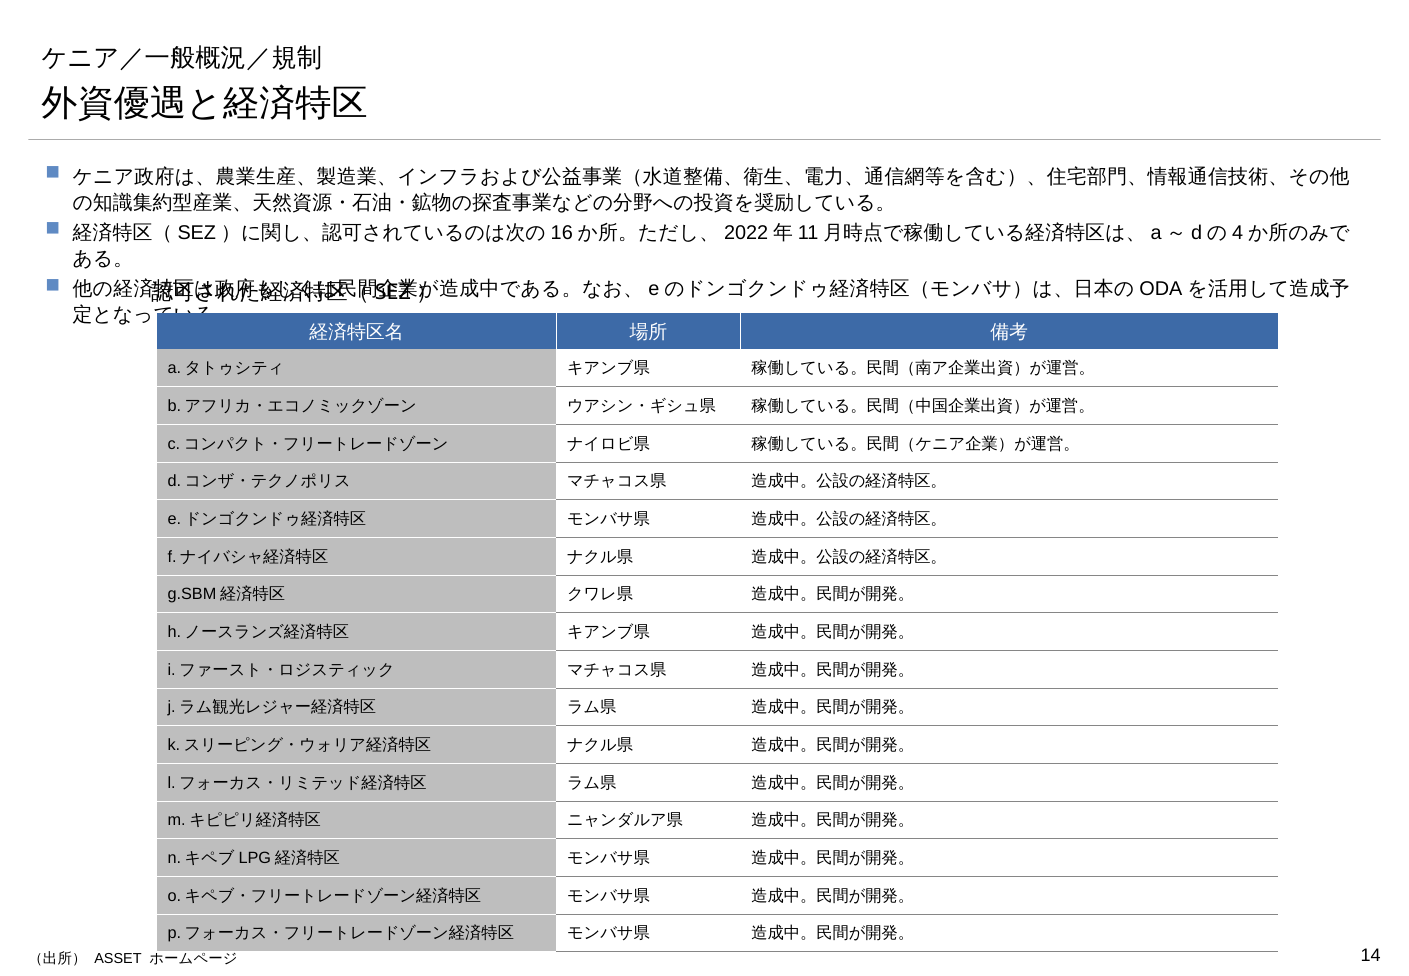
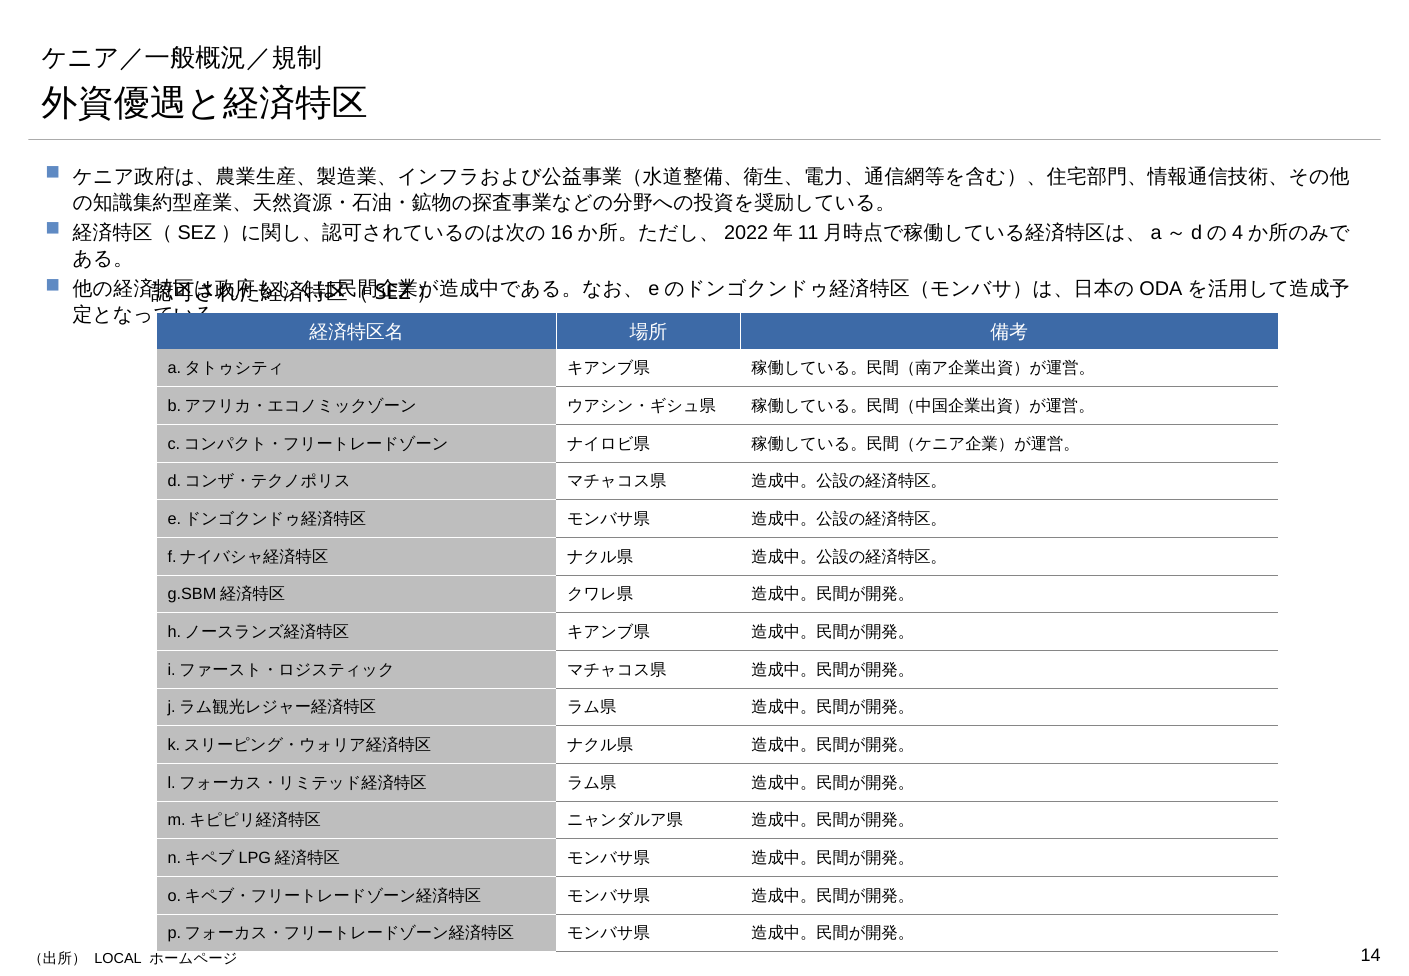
ASSET: ASSET -> LOCAL (118, 958)
